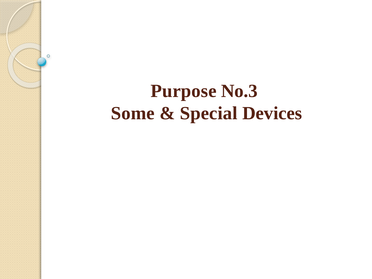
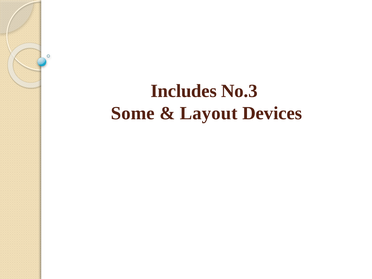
Purpose: Purpose -> Includes (184, 91)
Special: Special -> Layout (209, 113)
